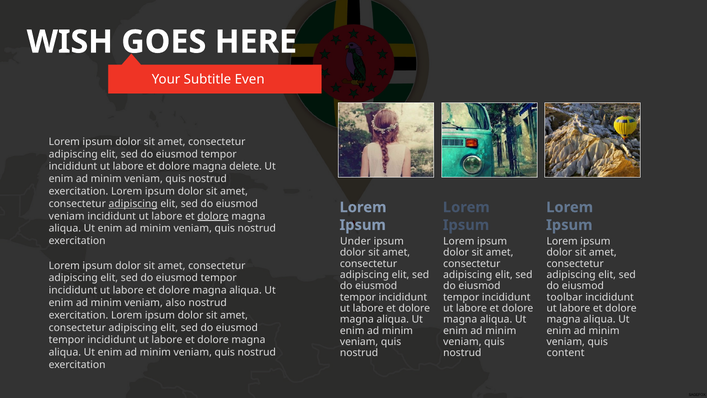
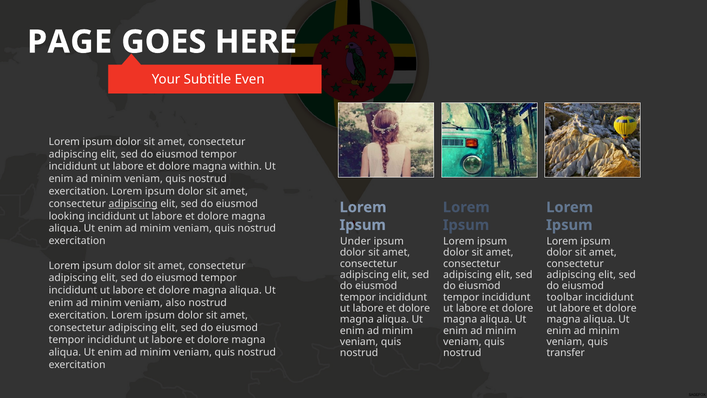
WISH: WISH -> PAGE (70, 42)
delete: delete -> within (246, 166)
veniam: veniam -> looking (67, 216)
dolore underline: present -> none (213, 216)
content: content -> transfer (566, 353)
